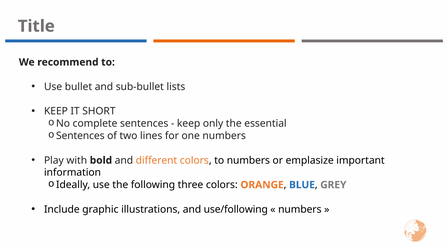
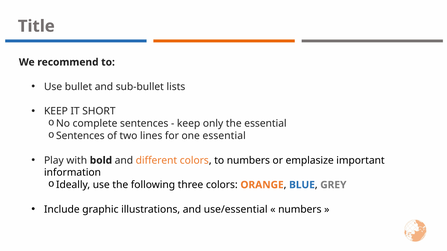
one numbers: numbers -> essential (224, 136)
use/following: use/following -> use/essential (236, 210)
